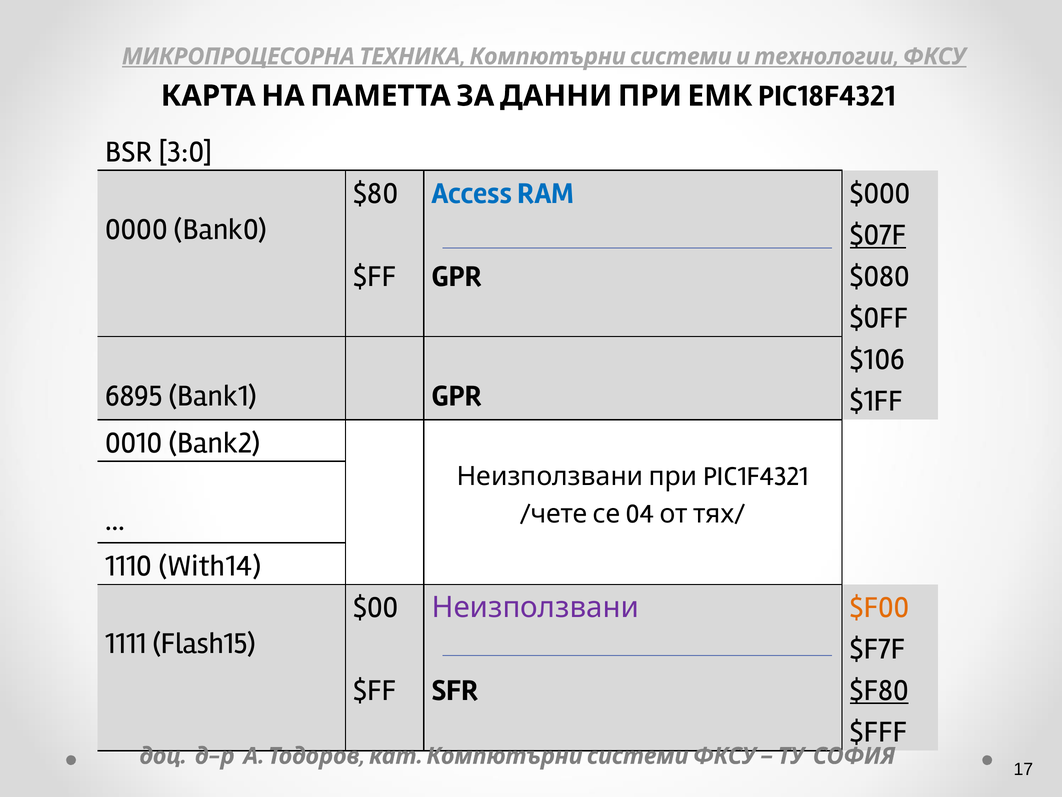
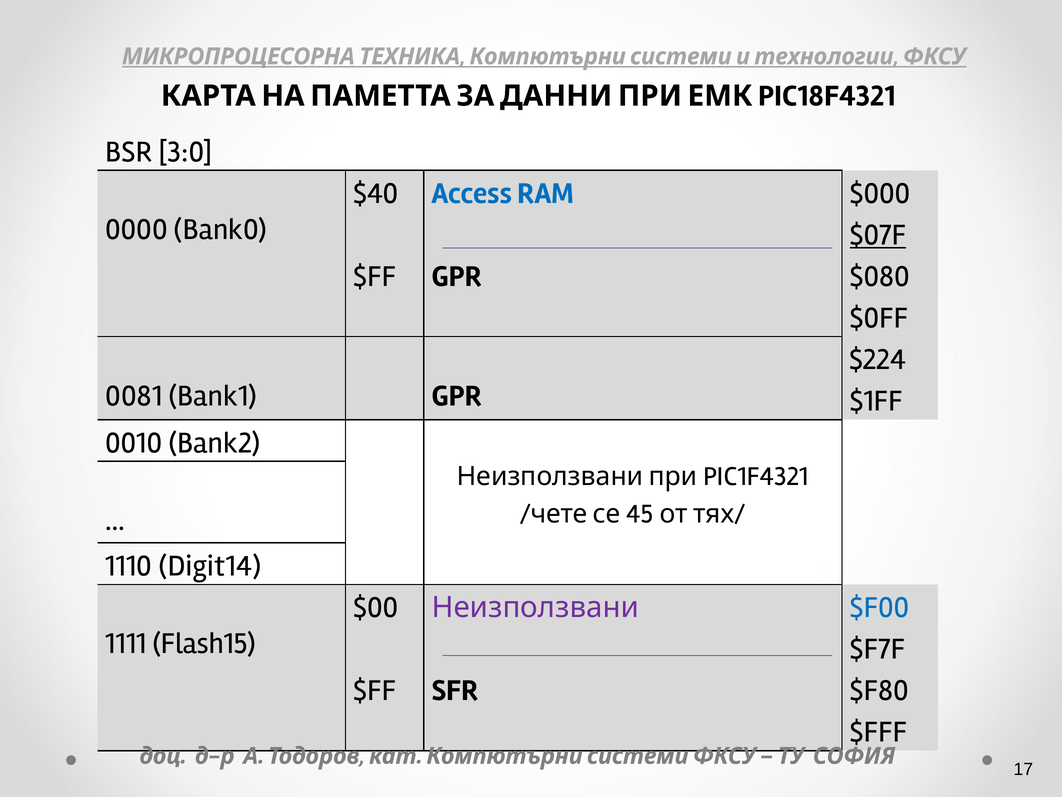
$80: $80 -> $40 (376, 193)
$106: $106 -> $224 (878, 359)
6895: 6895 -> 0081 (134, 396)
04: 04 -> 45 (640, 514)
With14: With14 -> Digit14 (210, 566)
$F00 colour: orange -> blue (880, 607)
$F80 underline: present -> none (879, 690)
